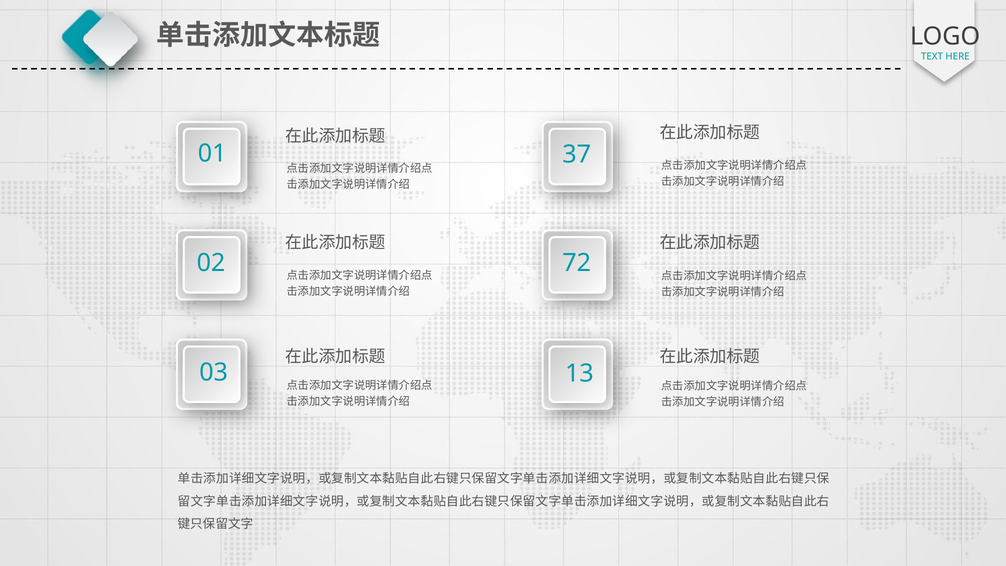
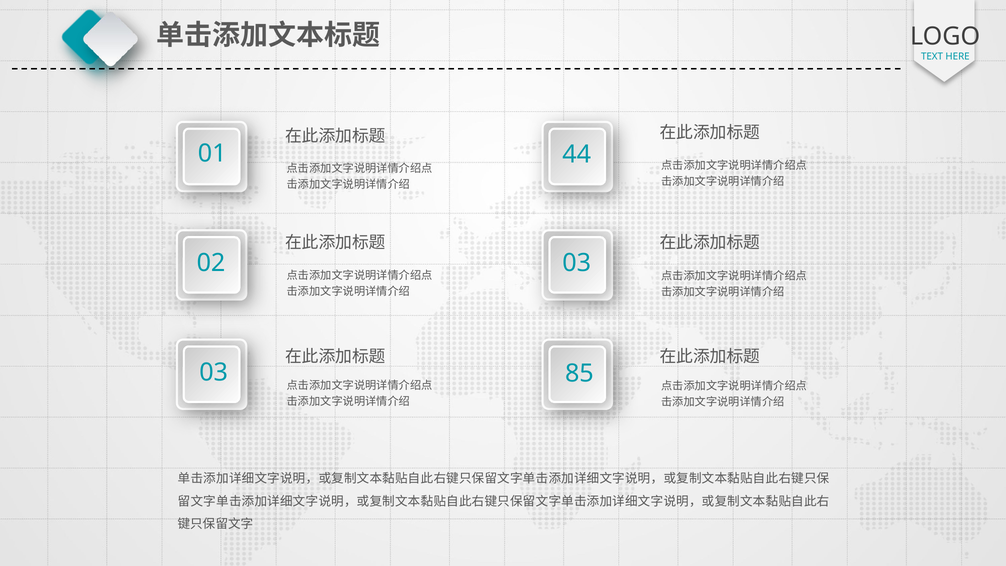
37: 37 -> 44 (577, 154)
02 72: 72 -> 03 (577, 263)
13: 13 -> 85 (579, 374)
